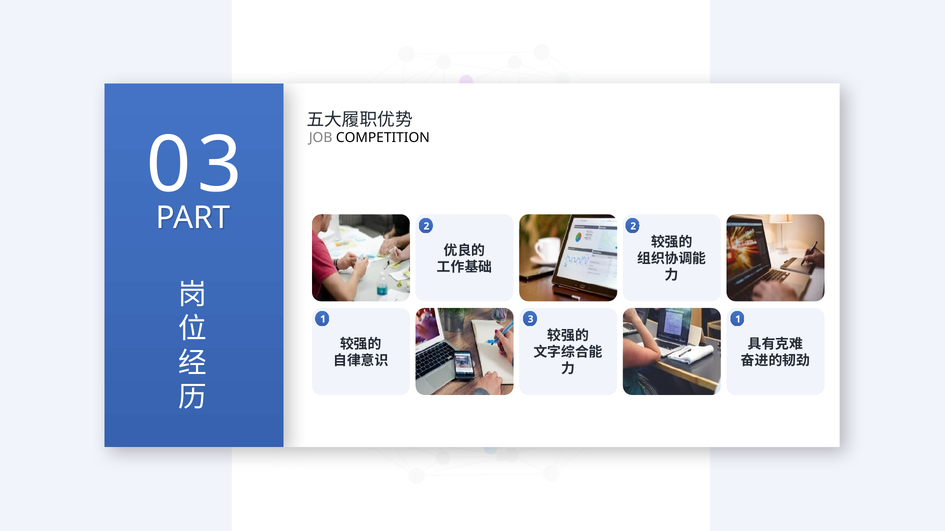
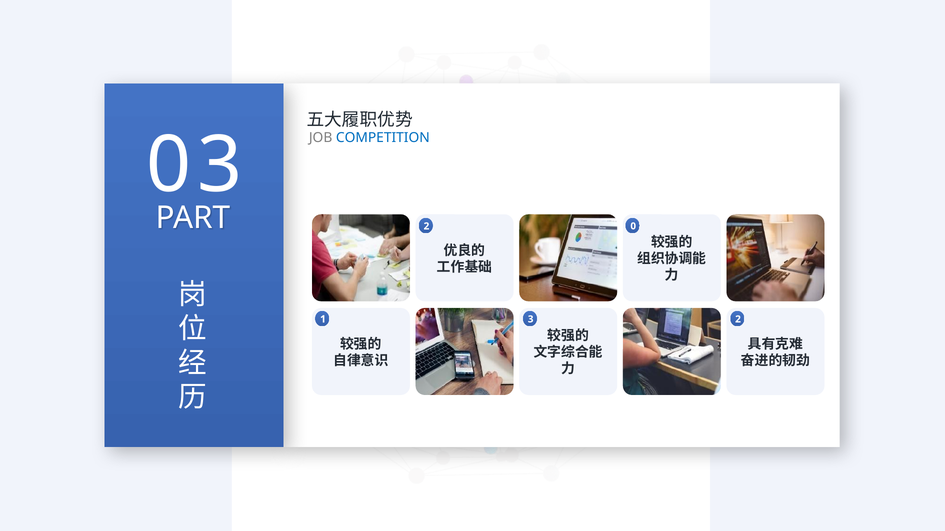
COMPETITION colour: black -> blue (383, 138)
2 2: 2 -> 0 (633, 226)
3 1: 1 -> 2 (738, 319)
